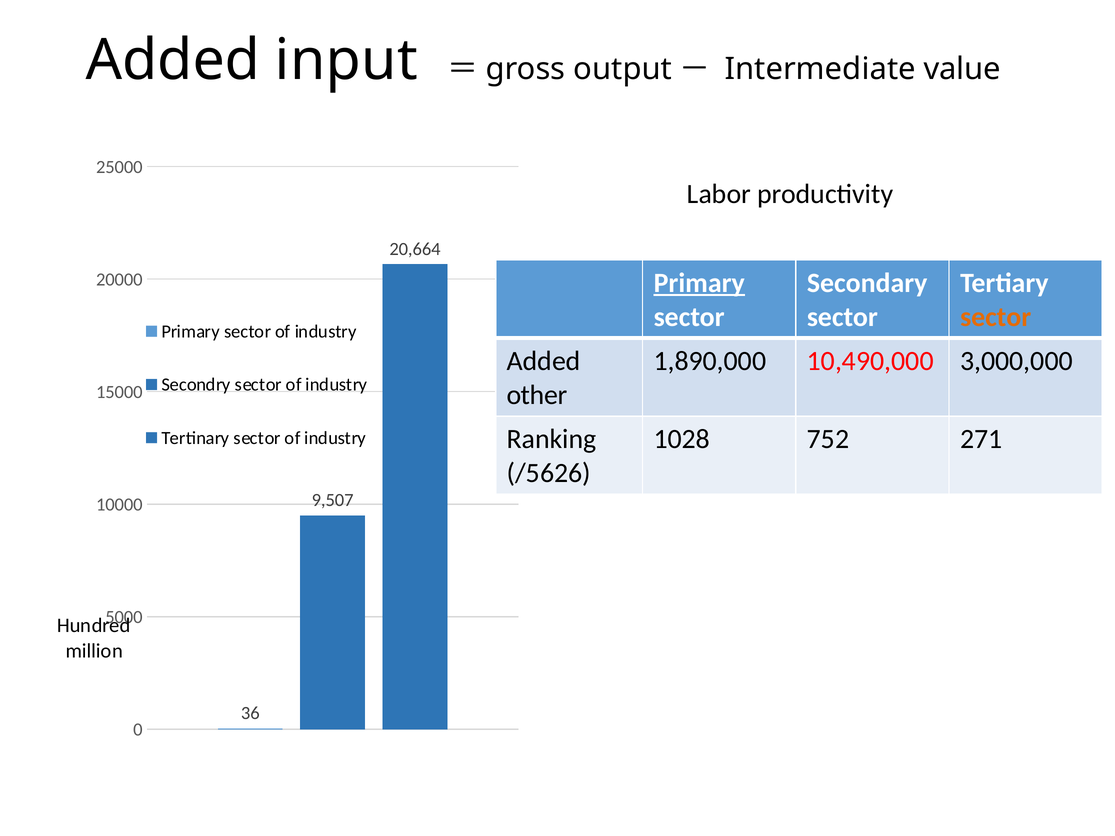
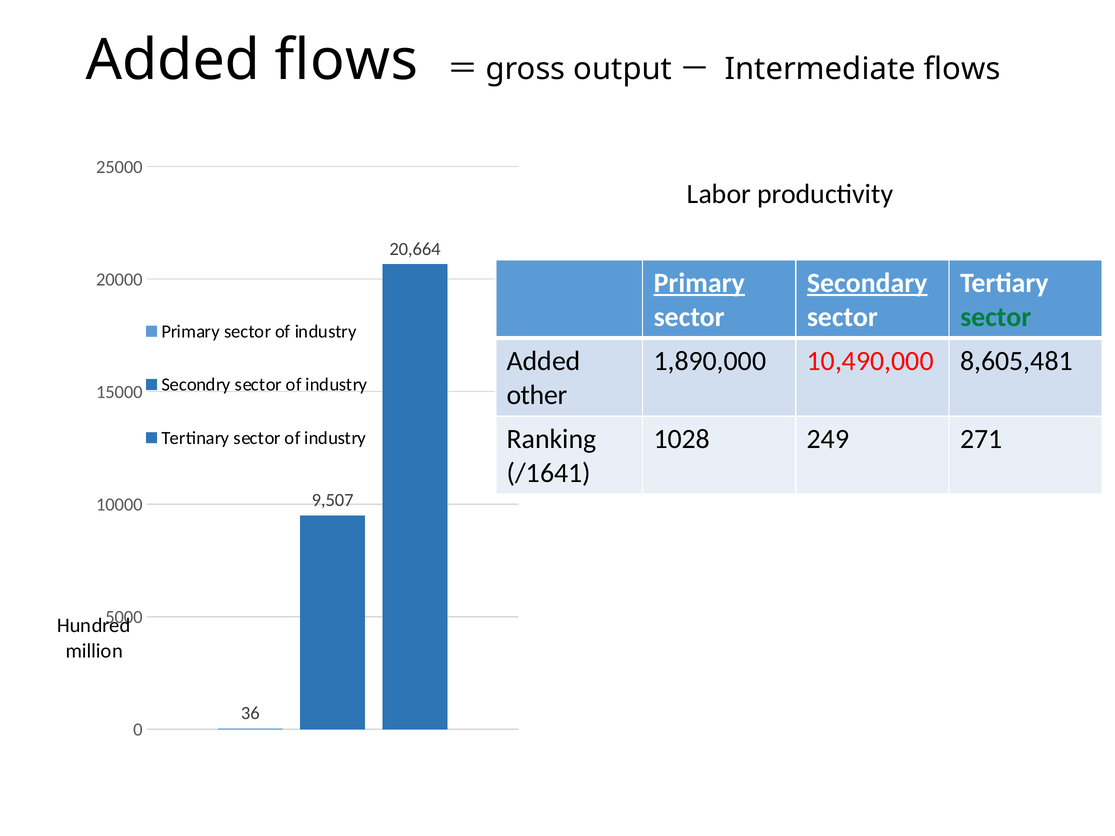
Added input: input -> flows (346, 60)
Intermediate value: value -> flows (962, 69)
Secondary underline: none -> present (867, 283)
sector colour: orange -> green (996, 317)
3,000,000: 3,000,000 -> 8,605,481 (1016, 361)
752: 752 -> 249 (828, 439)
/5626: /5626 -> /1641 (549, 473)
